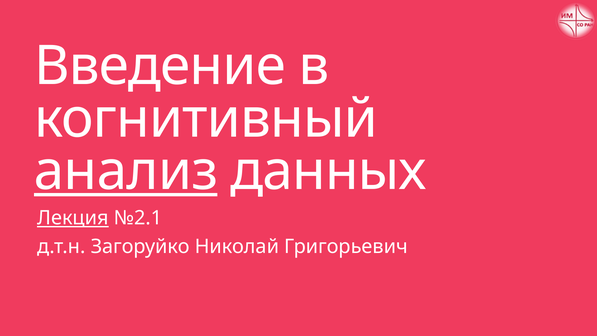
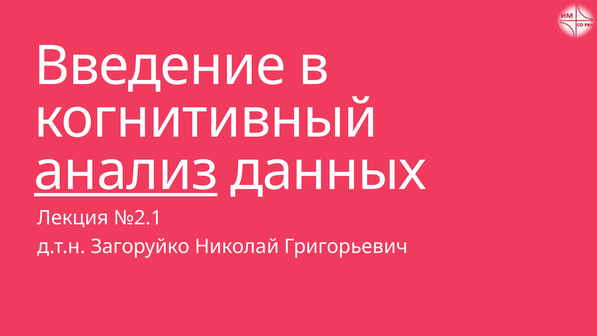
Лекция underline: present -> none (73, 218)
